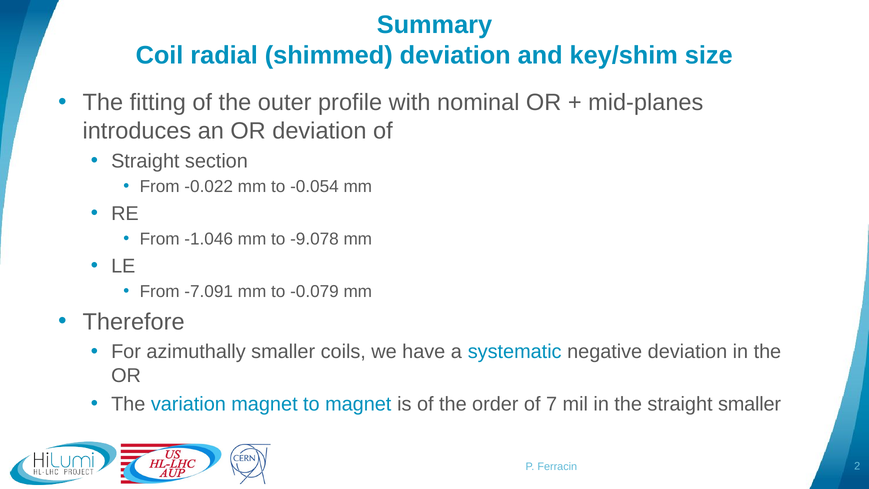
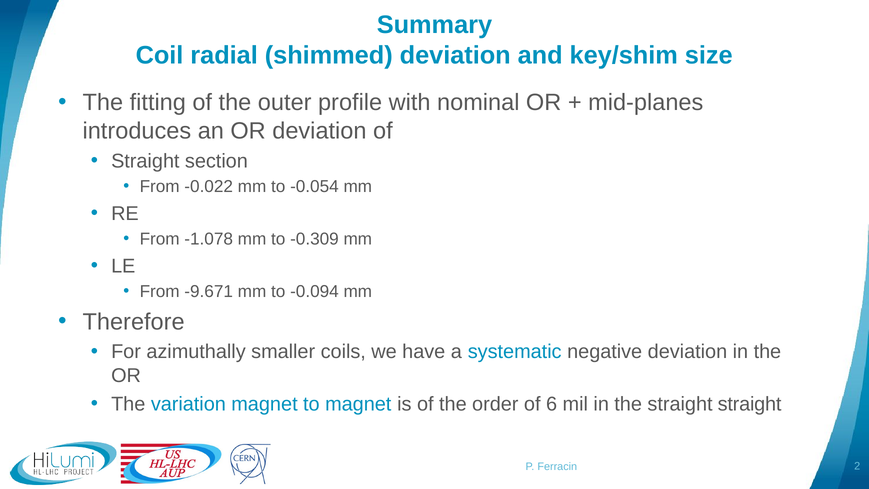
-1.046: -1.046 -> -1.078 (209, 239)
-9.078: -9.078 -> -0.309 (314, 239)
-7.091: -7.091 -> -9.671 (209, 292)
-0.079: -0.079 -> -0.094 (314, 292)
7: 7 -> 6 (552, 404)
straight smaller: smaller -> straight (750, 404)
